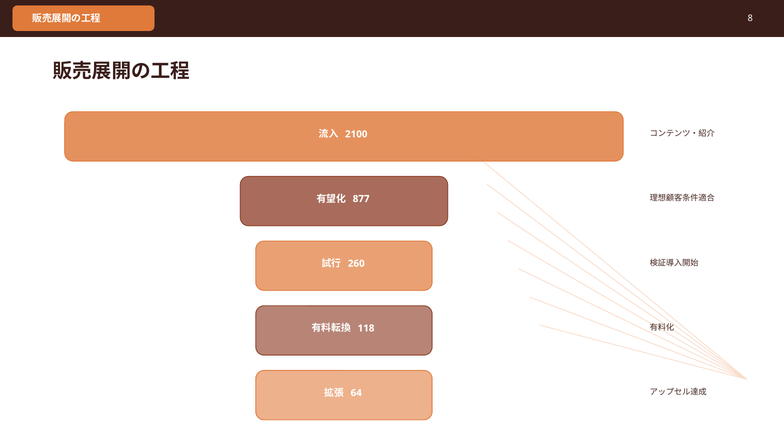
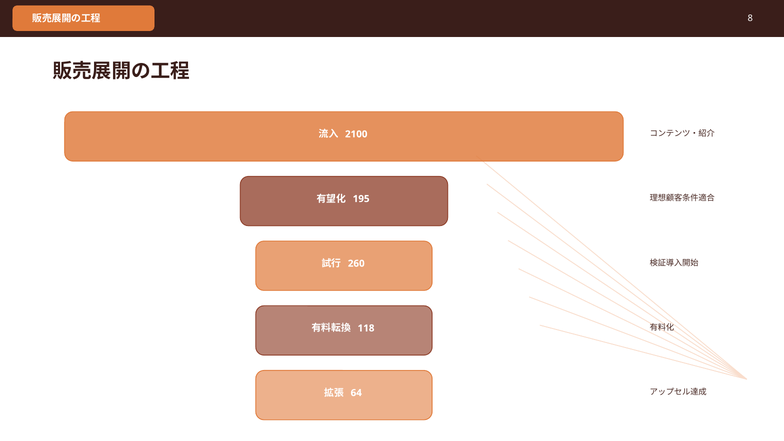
877: 877 -> 195 (361, 199)
